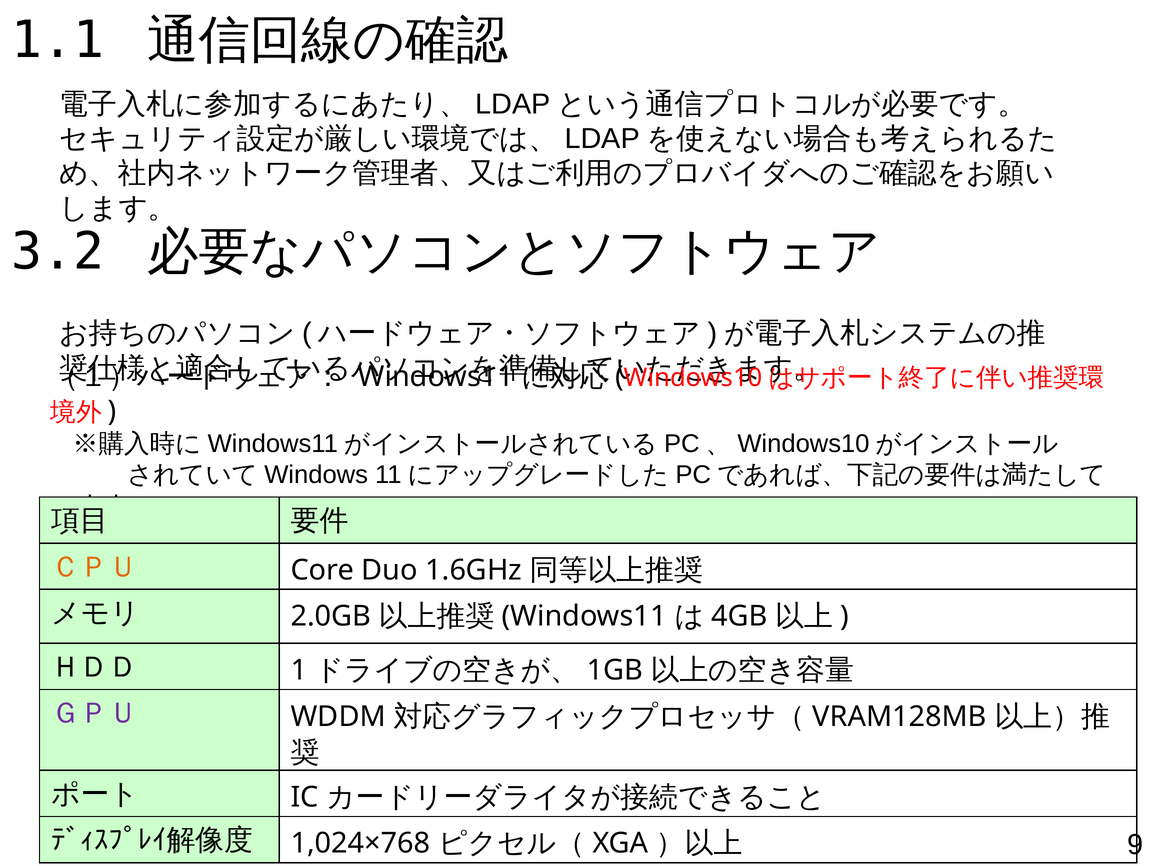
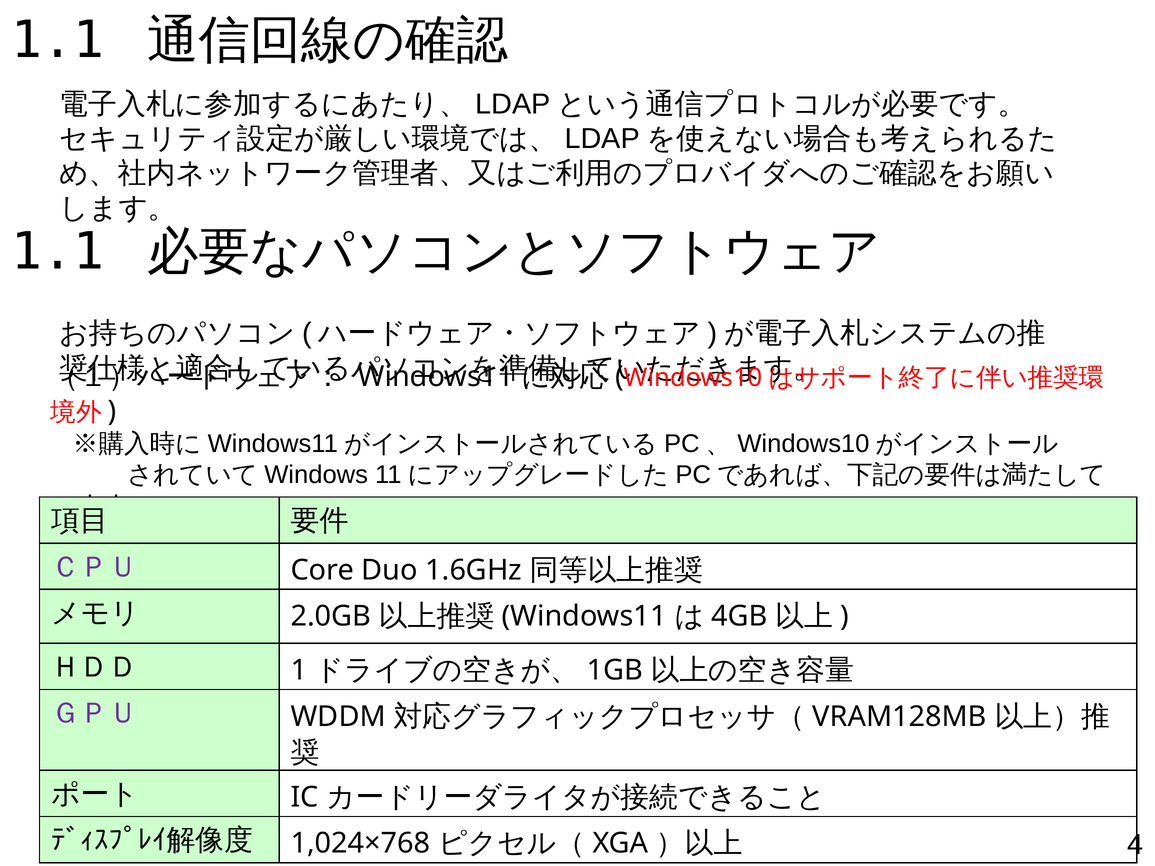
3.2: 3.2 -> 1.1 (58, 252)
ＣＰＵ colour: orange -> purple (94, 567)
9: 9 -> 4 (1135, 845)
